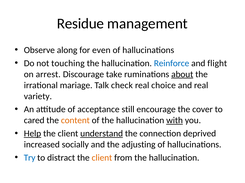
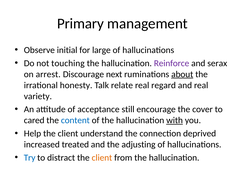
Residue: Residue -> Primary (80, 24)
along: along -> initial (67, 50)
even: even -> large (101, 50)
Reinforce colour: blue -> purple (172, 63)
flight: flight -> serax (217, 63)
take: take -> next (114, 75)
mariage: mariage -> honesty (76, 86)
check: check -> relate (122, 86)
choice: choice -> regard (164, 86)
content colour: orange -> blue (75, 121)
Help underline: present -> none (32, 134)
understand underline: present -> none (102, 134)
socially: socially -> treated (75, 145)
